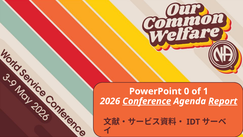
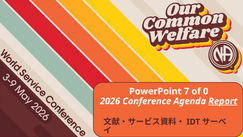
0: 0 -> 7 (187, 91)
1: 1 -> 0 (206, 91)
Conference underline: present -> none (147, 101)
